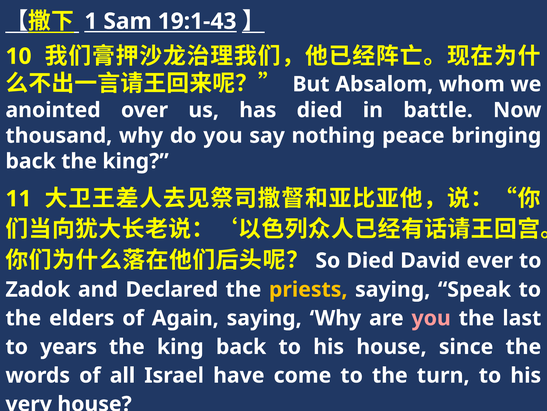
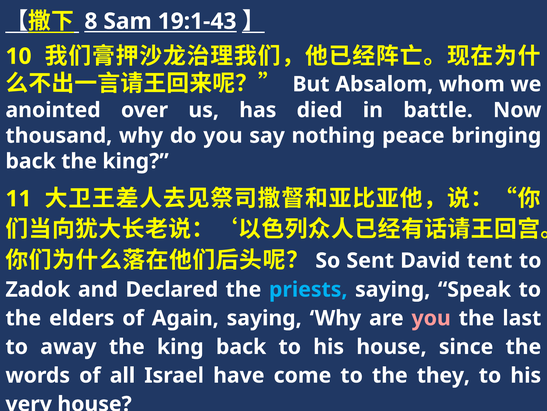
1: 1 -> 8 (91, 21)
Died: Died -> Sent (370, 260)
ever: ever -> tent (490, 260)
priests colour: yellow -> light blue (308, 289)
years: years -> away (68, 346)
turn: turn -> they (443, 375)
